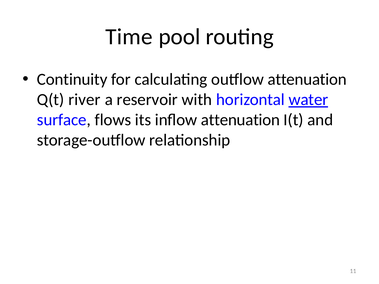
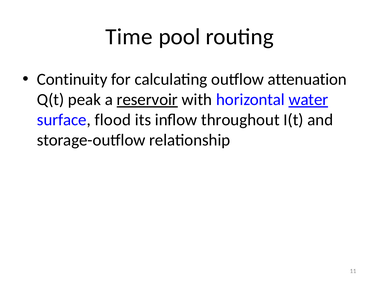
river: river -> peak (84, 100)
reservoir underline: none -> present (147, 100)
flows: flows -> flood (113, 120)
inflow attenuation: attenuation -> throughout (240, 120)
